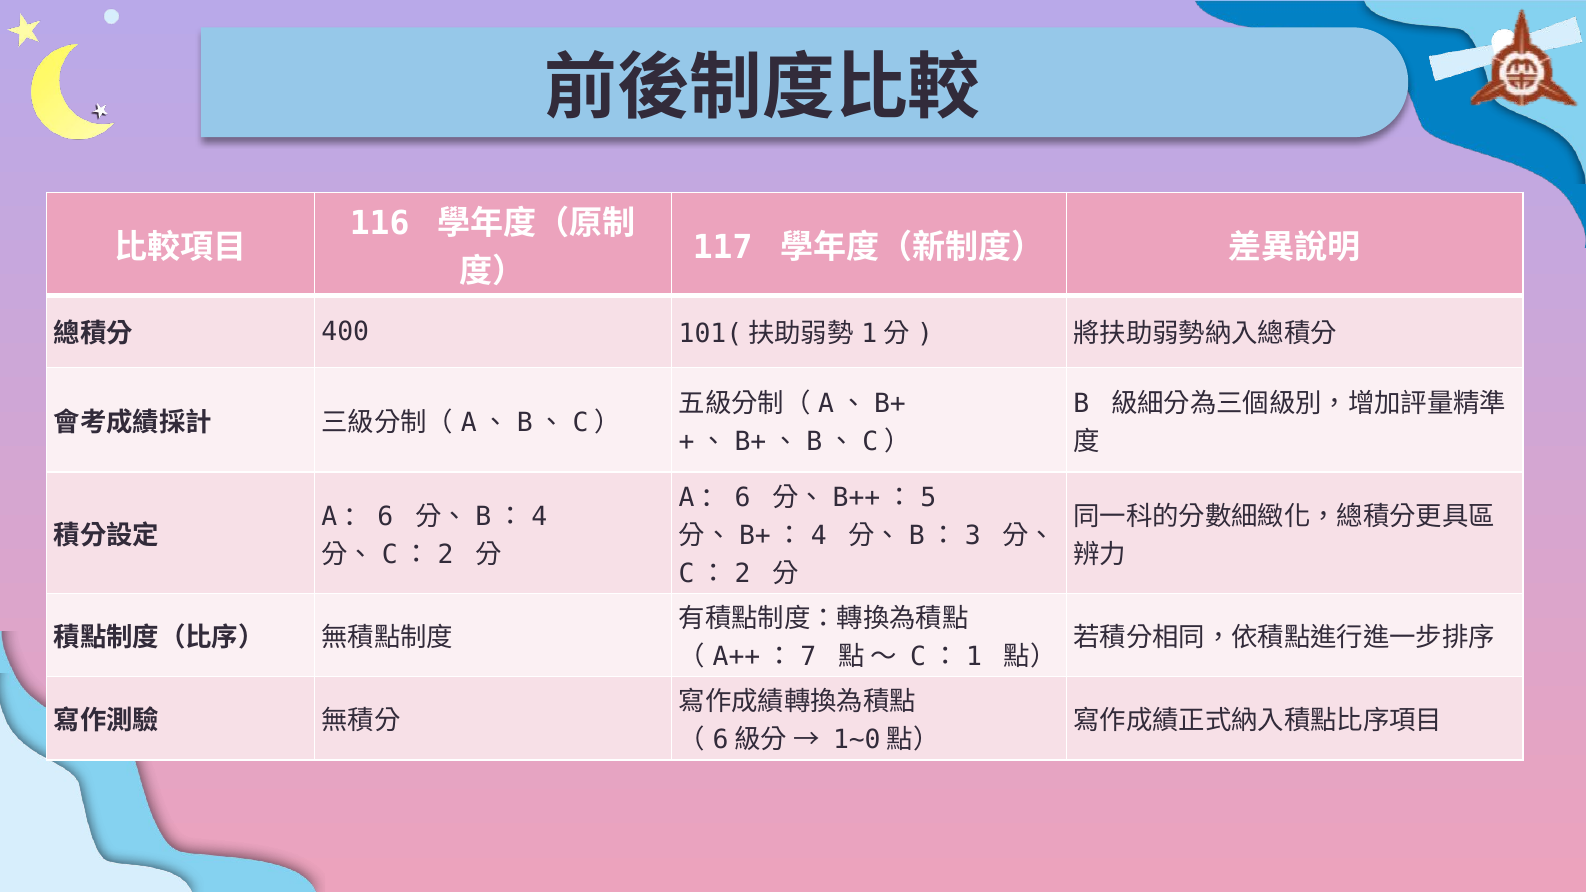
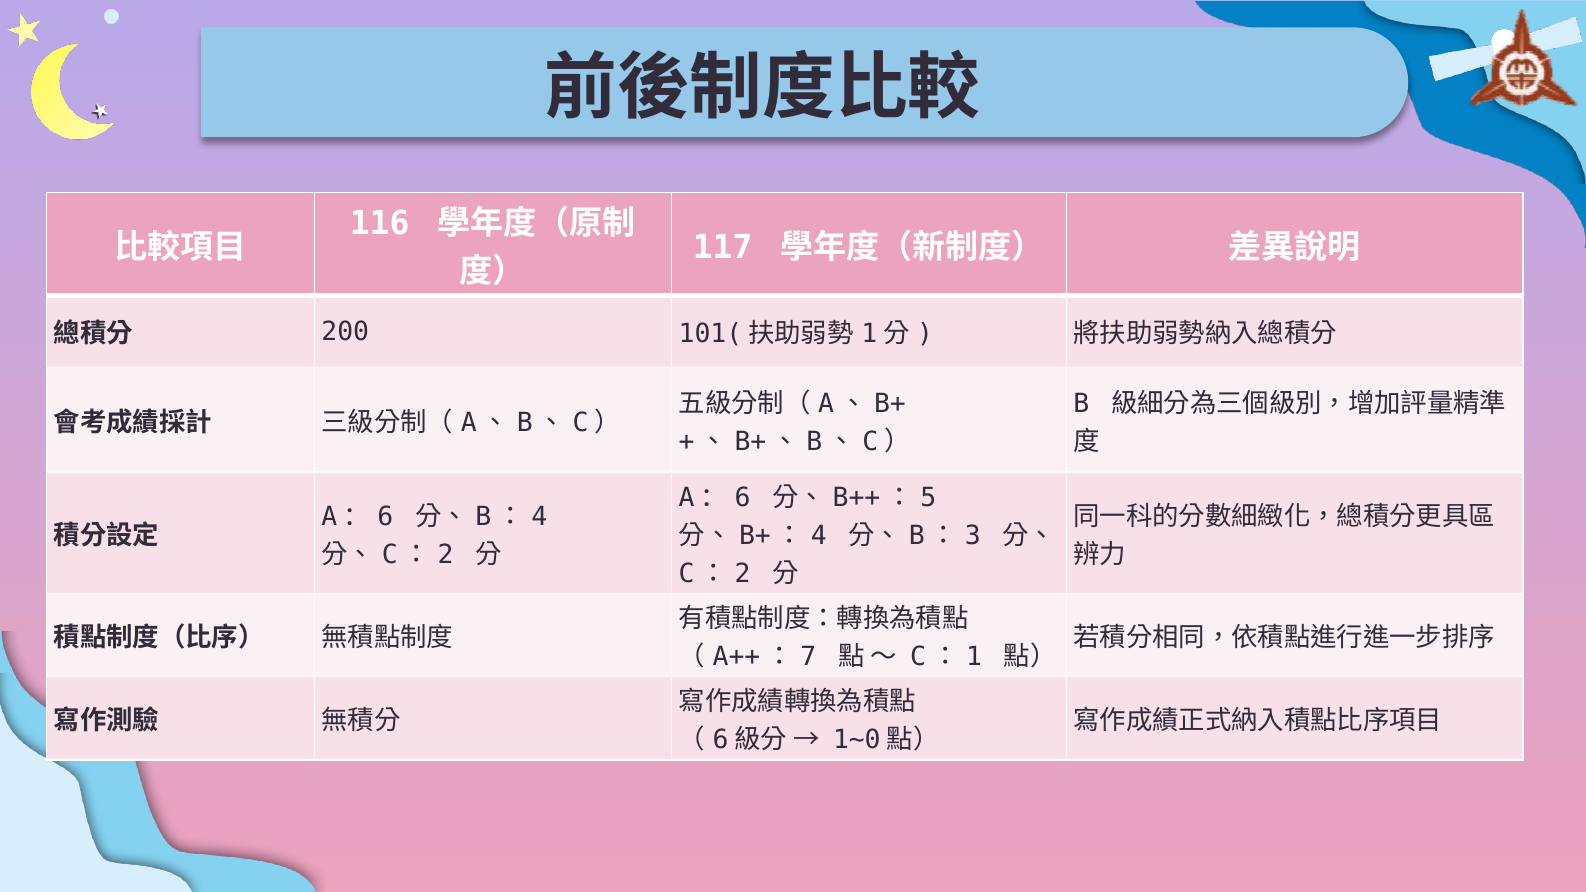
400: 400 -> 200 (345, 332)
